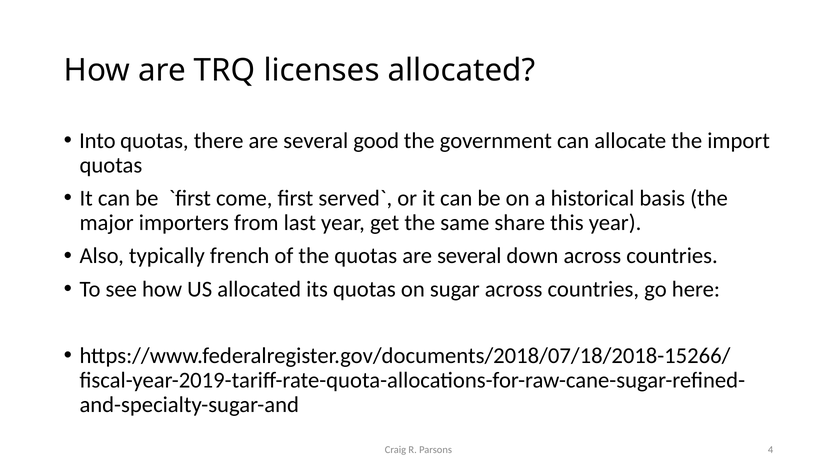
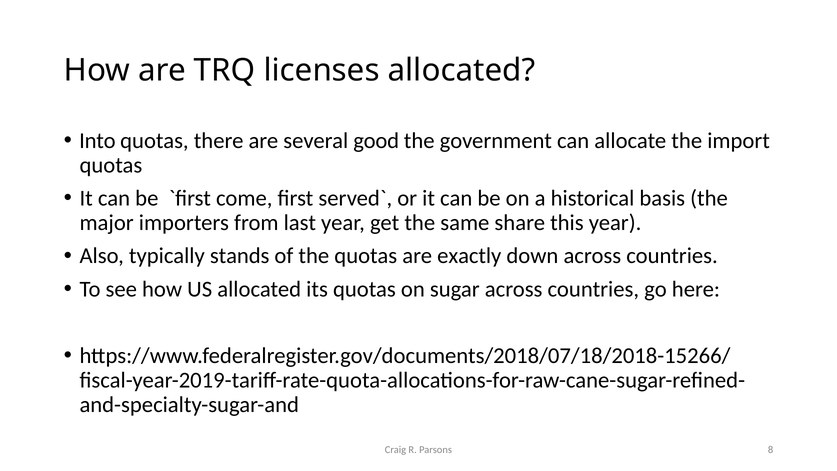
french: french -> stands (240, 256)
quotas are several: several -> exactly (469, 256)
4: 4 -> 8 (771, 450)
